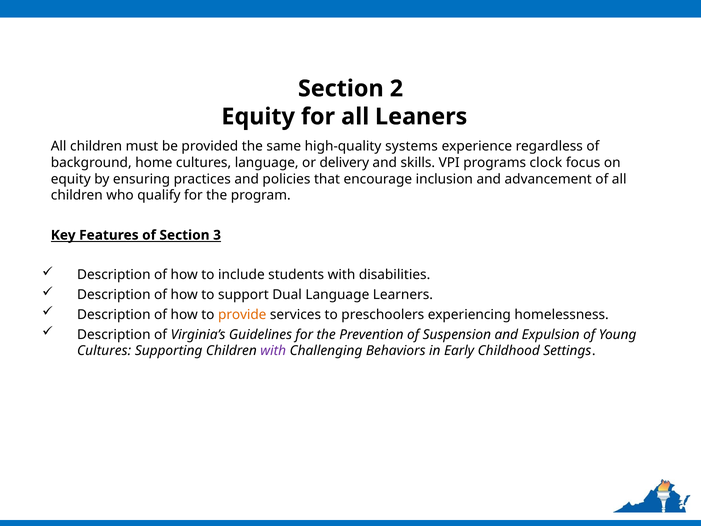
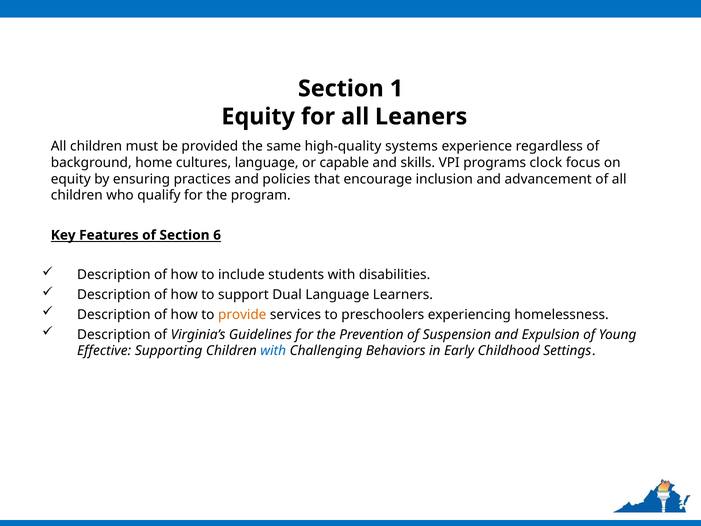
2: 2 -> 1 (396, 89)
delivery: delivery -> capable (344, 163)
3: 3 -> 6 (217, 235)
Cultures: Cultures -> Effective (104, 351)
with colour: purple -> blue (273, 351)
